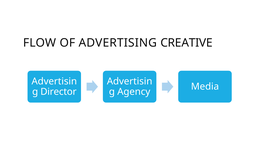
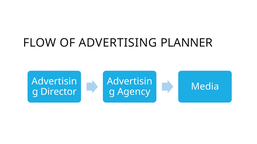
CREATIVE: CREATIVE -> PLANNER (187, 43)
